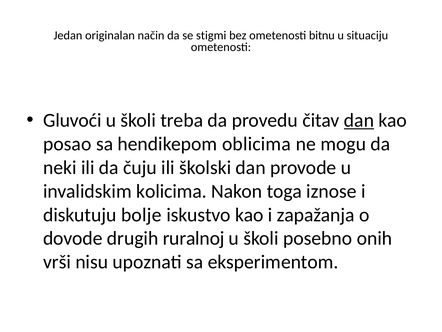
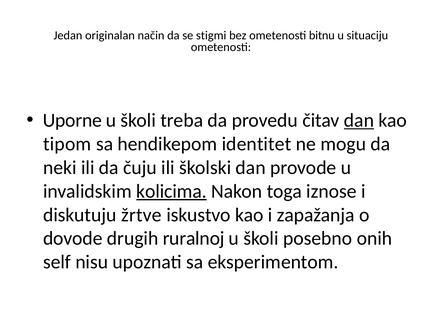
Gluvoći: Gluvoći -> Uporne (72, 120)
posao: posao -> tipom (67, 144)
oblicima: oblicima -> identitet (257, 144)
kolicima underline: none -> present (172, 191)
bolje: bolje -> žrtve (141, 215)
vrši: vrši -> self (57, 262)
